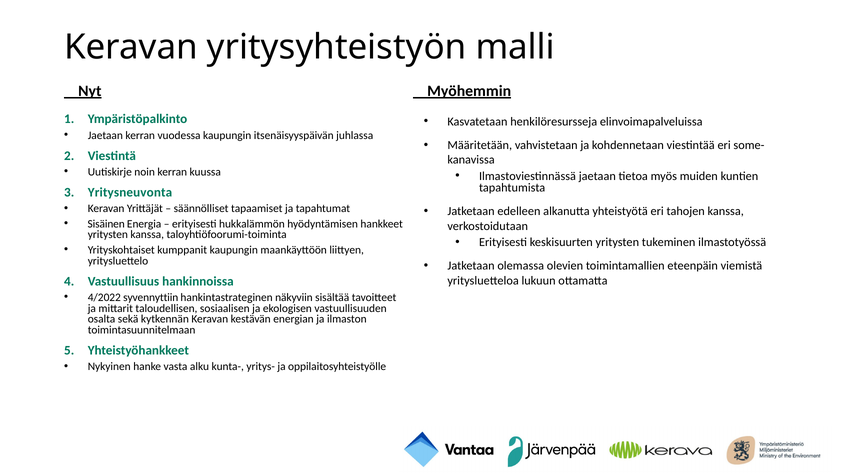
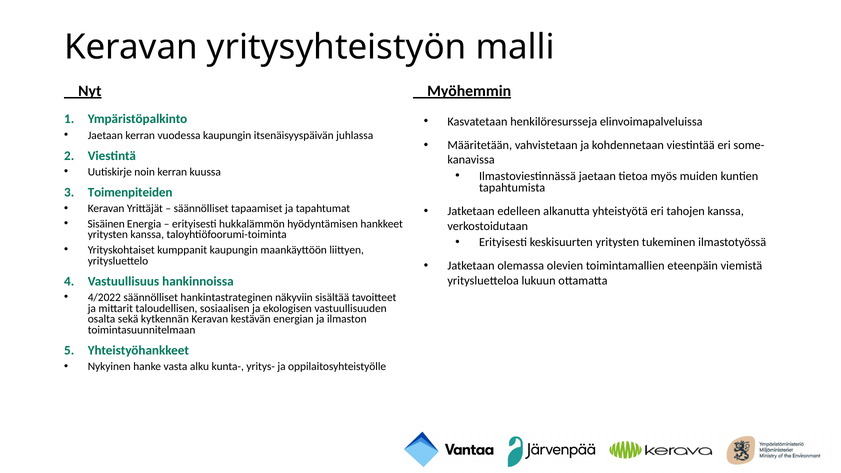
Yritysneuvonta: Yritysneuvonta -> Toimenpiteiden (130, 192)
4/2022 syvennyttiin: syvennyttiin -> säännölliset (151, 297)
